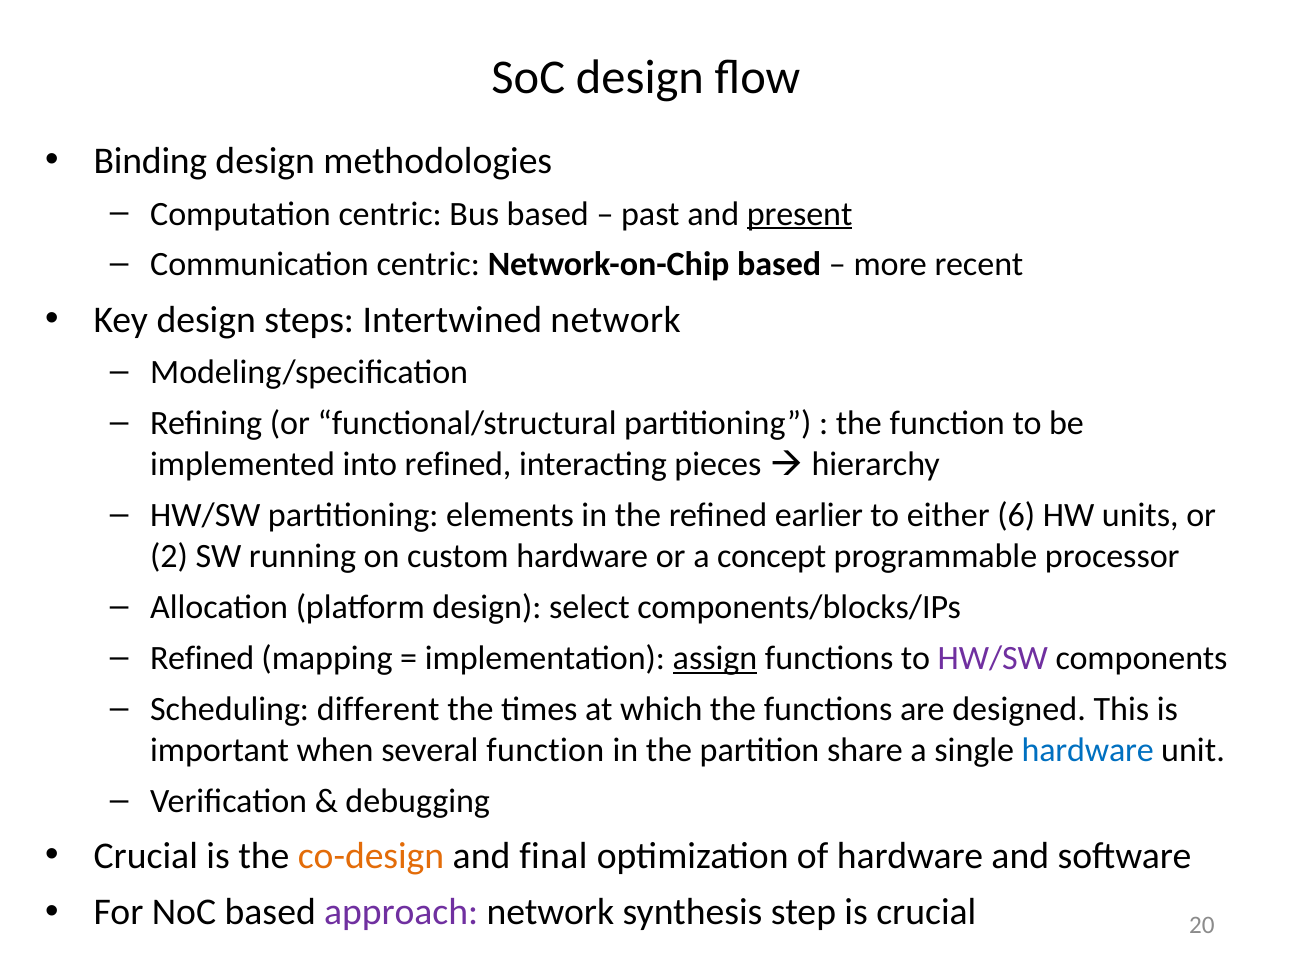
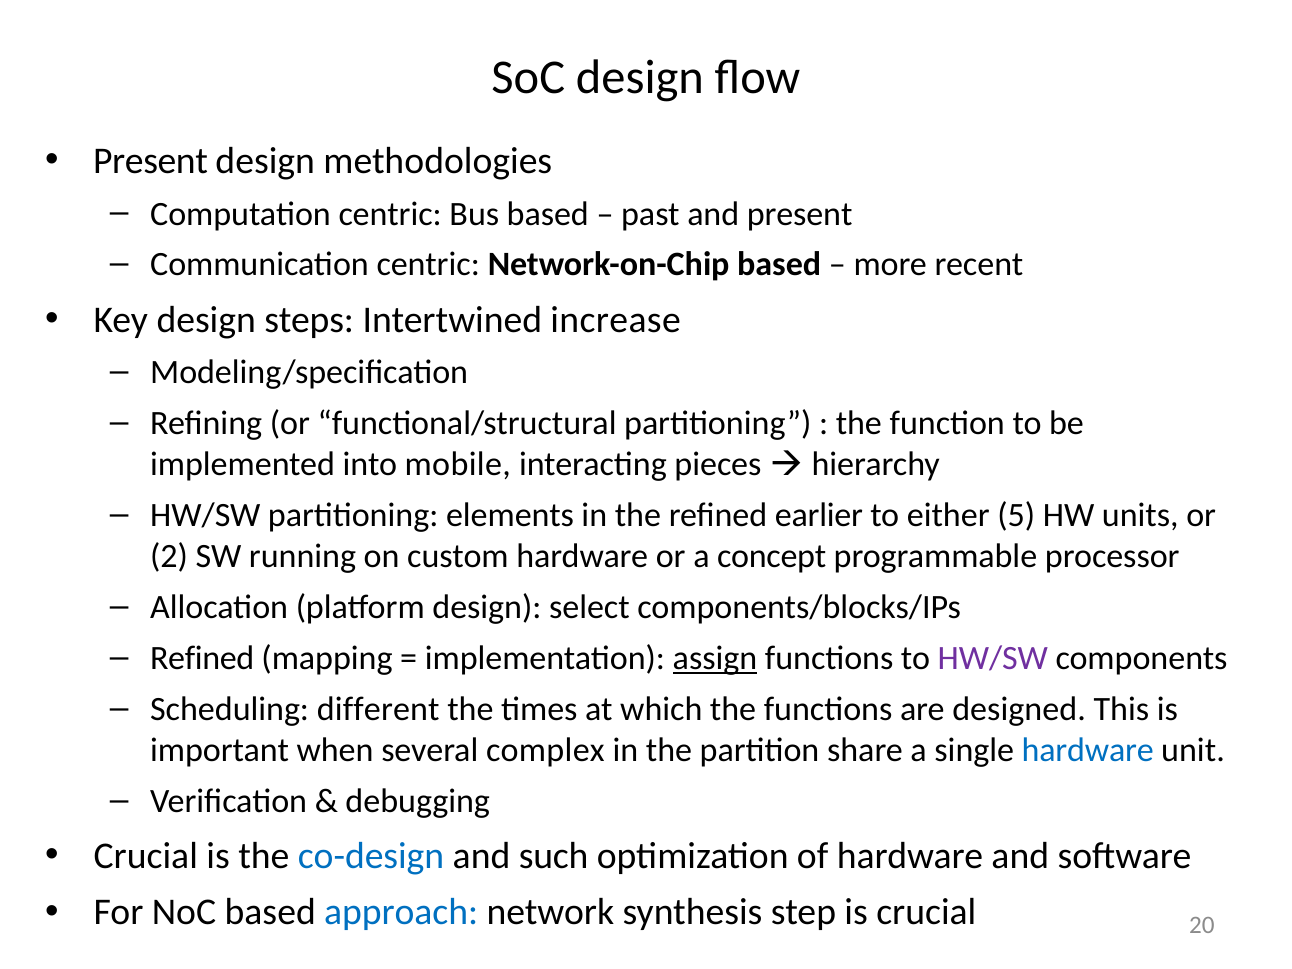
Binding: Binding -> Present (151, 161)
present underline: present -> none (800, 214)
Intertwined network: network -> increase (616, 320)
into refined: refined -> mobile (458, 464)
6: 6 -> 5 (1016, 515)
several function: function -> complex (545, 750)
co-design colour: orange -> blue (371, 856)
final: final -> such (554, 856)
approach colour: purple -> blue (401, 912)
